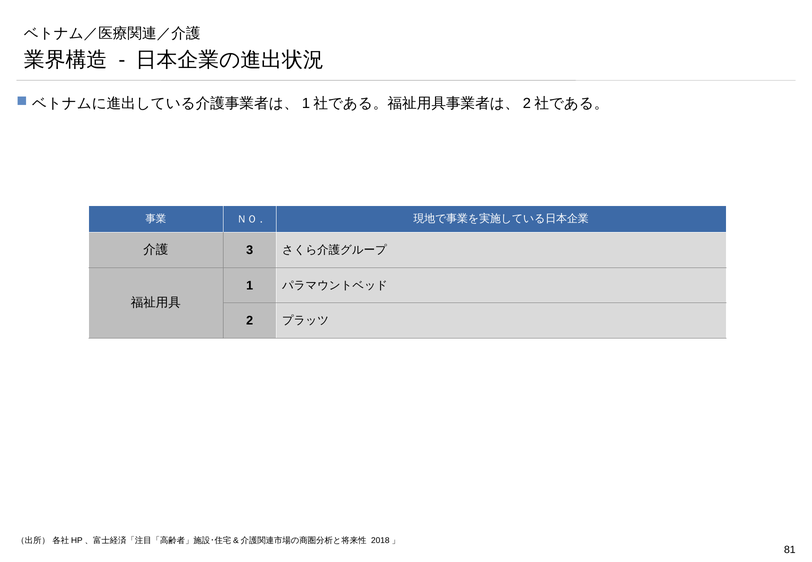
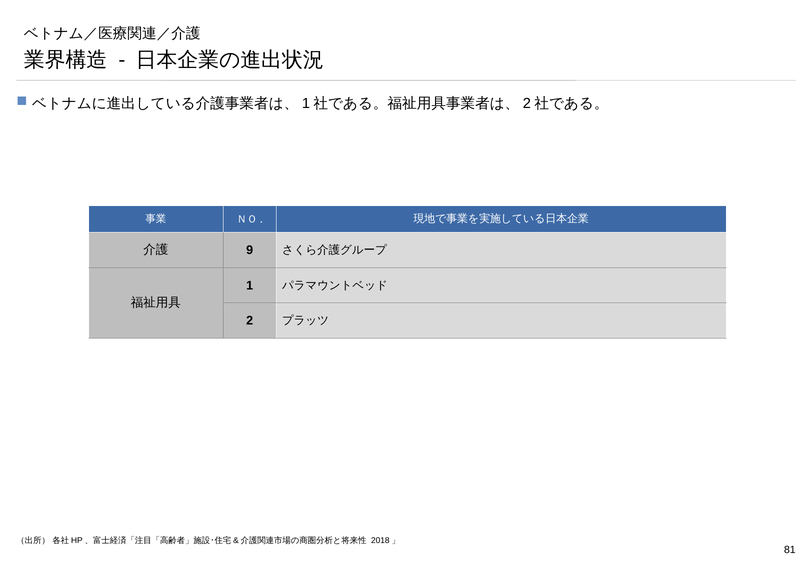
3: 3 -> 9 (250, 250)
